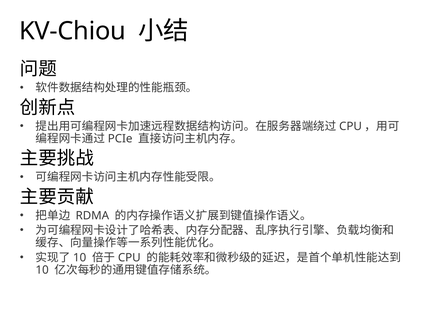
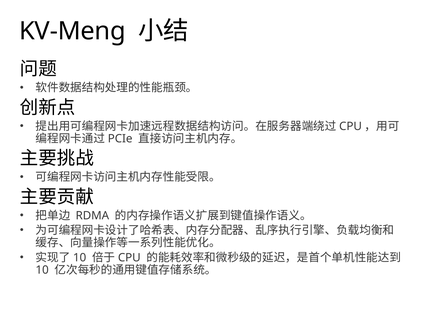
KV-Chiou: KV-Chiou -> KV-Meng (72, 31)
